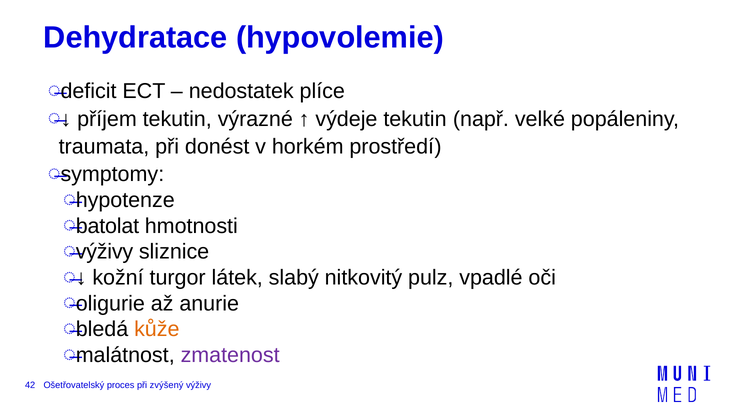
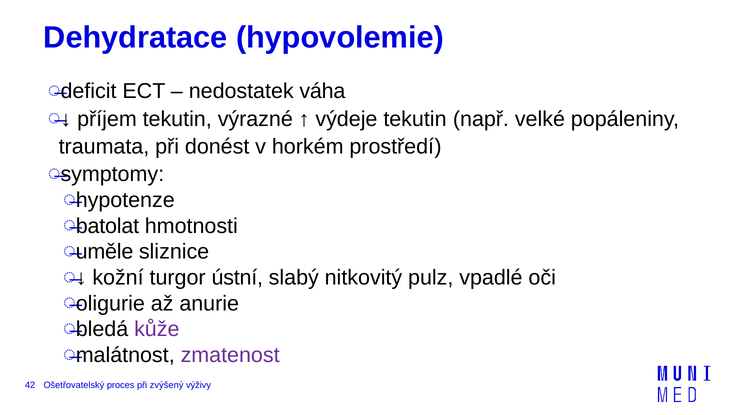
plíce: plíce -> váha (322, 91)
výživy: výživy -> uměle (104, 252)
látek: látek -> ústní (237, 277)
kůže colour: orange -> purple (157, 329)
